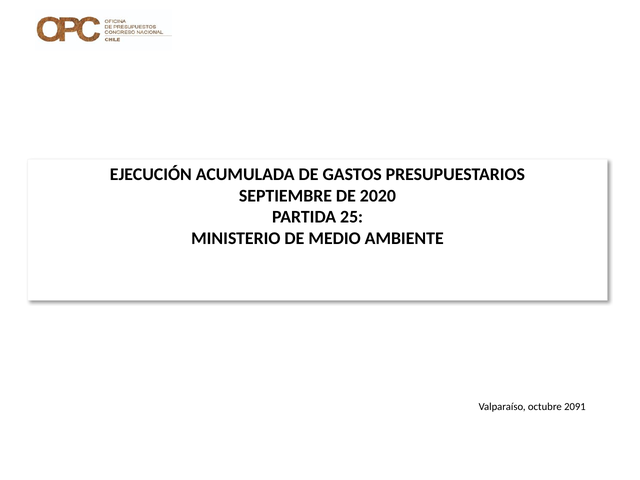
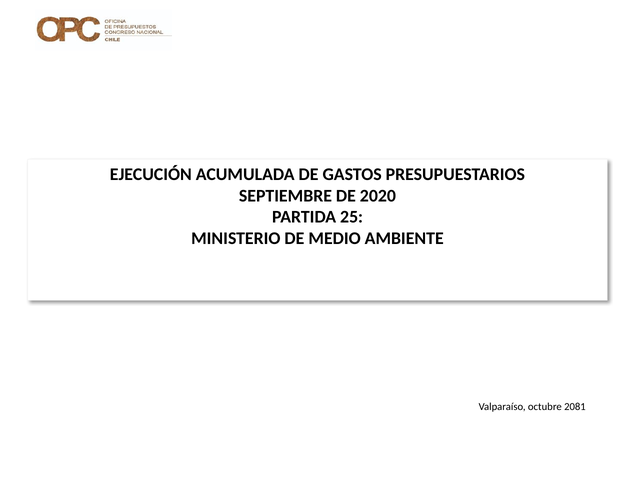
2091: 2091 -> 2081 (575, 407)
